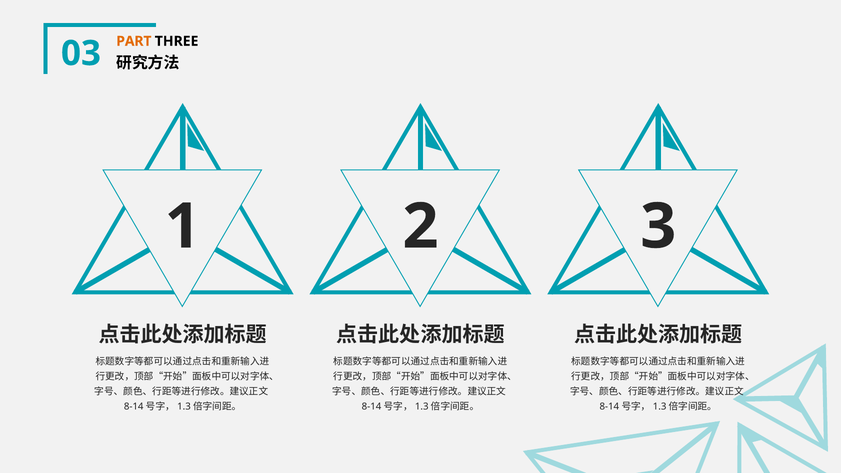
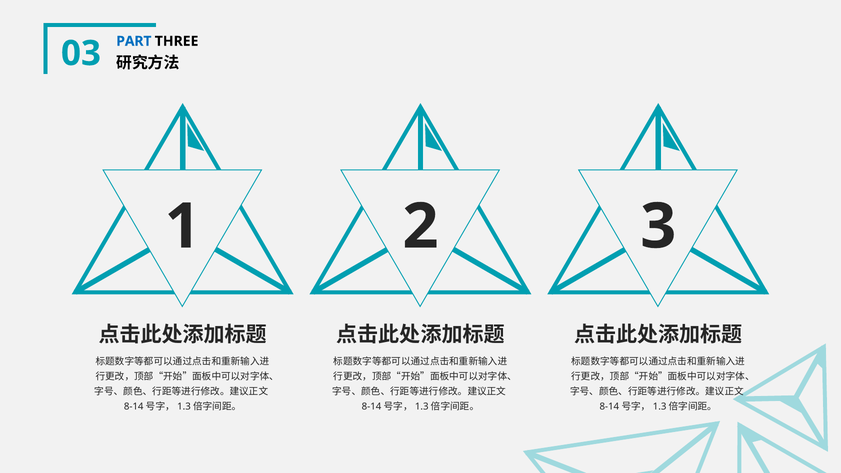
PART colour: orange -> blue (134, 41)
